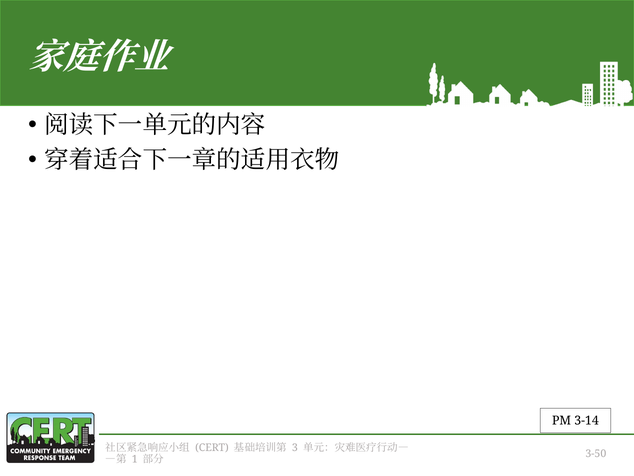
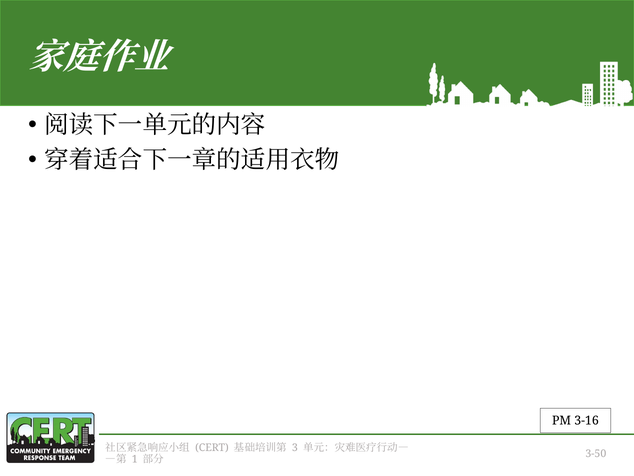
3-14: 3-14 -> 3-16 (587, 420)
